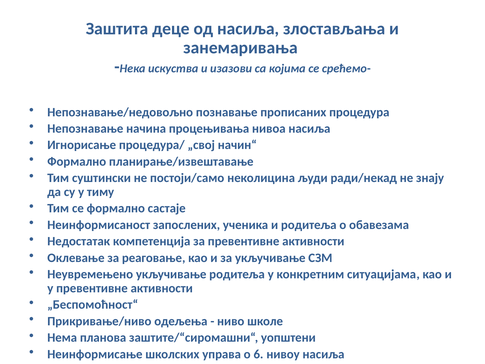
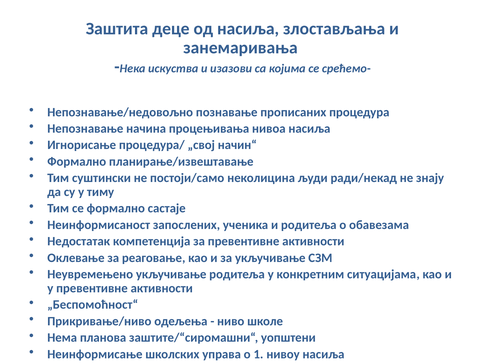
6: 6 -> 1 (258, 354)
